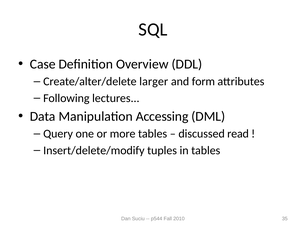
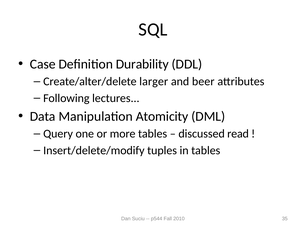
Overview: Overview -> Durability (142, 64)
form: form -> beer (203, 82)
Accessing: Accessing -> Atomicity (162, 117)
